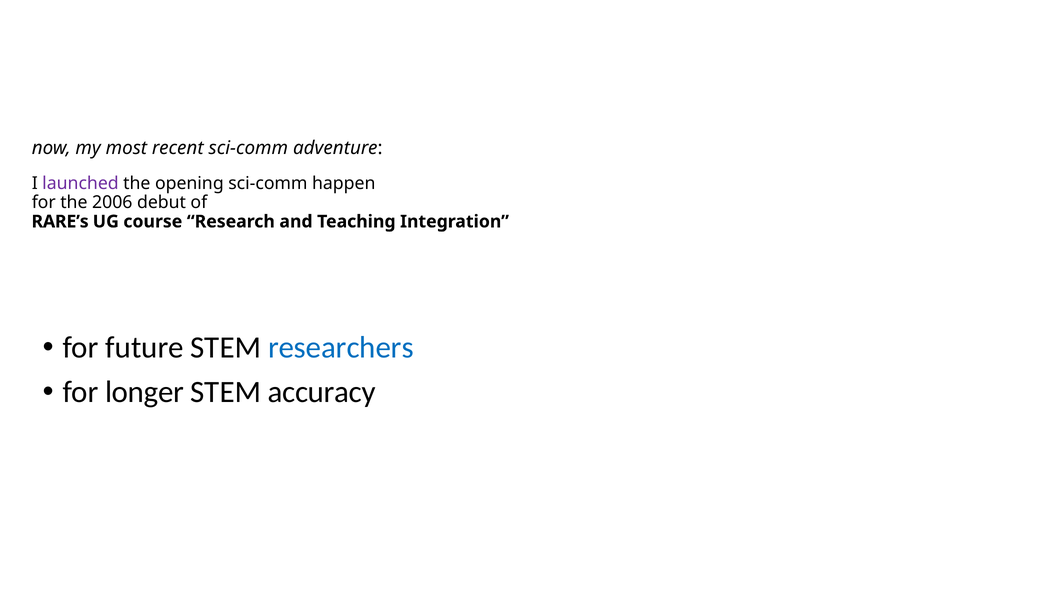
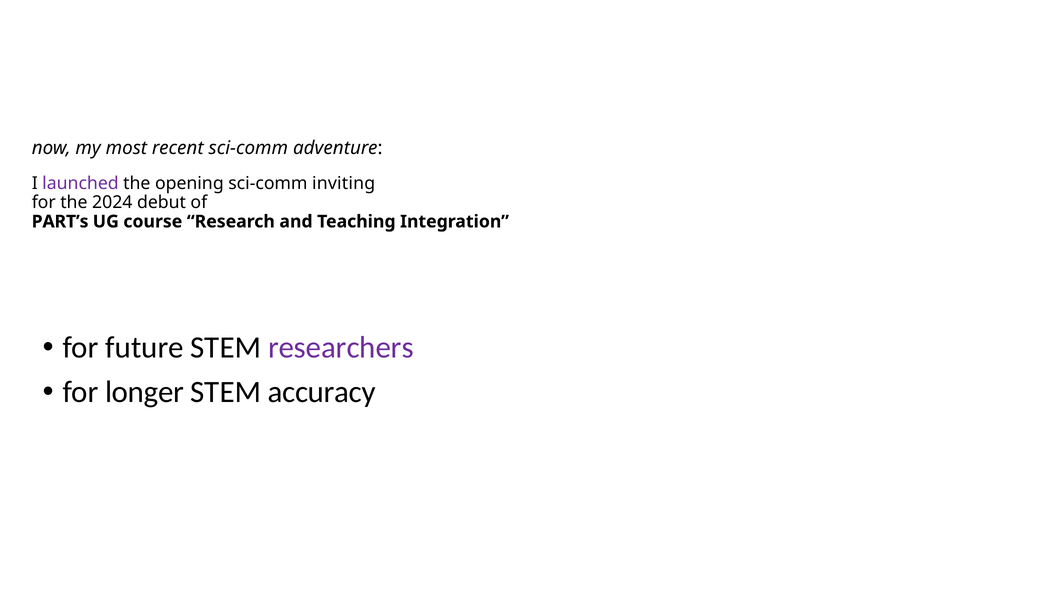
happen: happen -> inviting (344, 183)
2006: 2006 -> 2024 (112, 202)
RARE’s: RARE’s -> PART’s (60, 221)
researchers colour: blue -> purple (341, 347)
